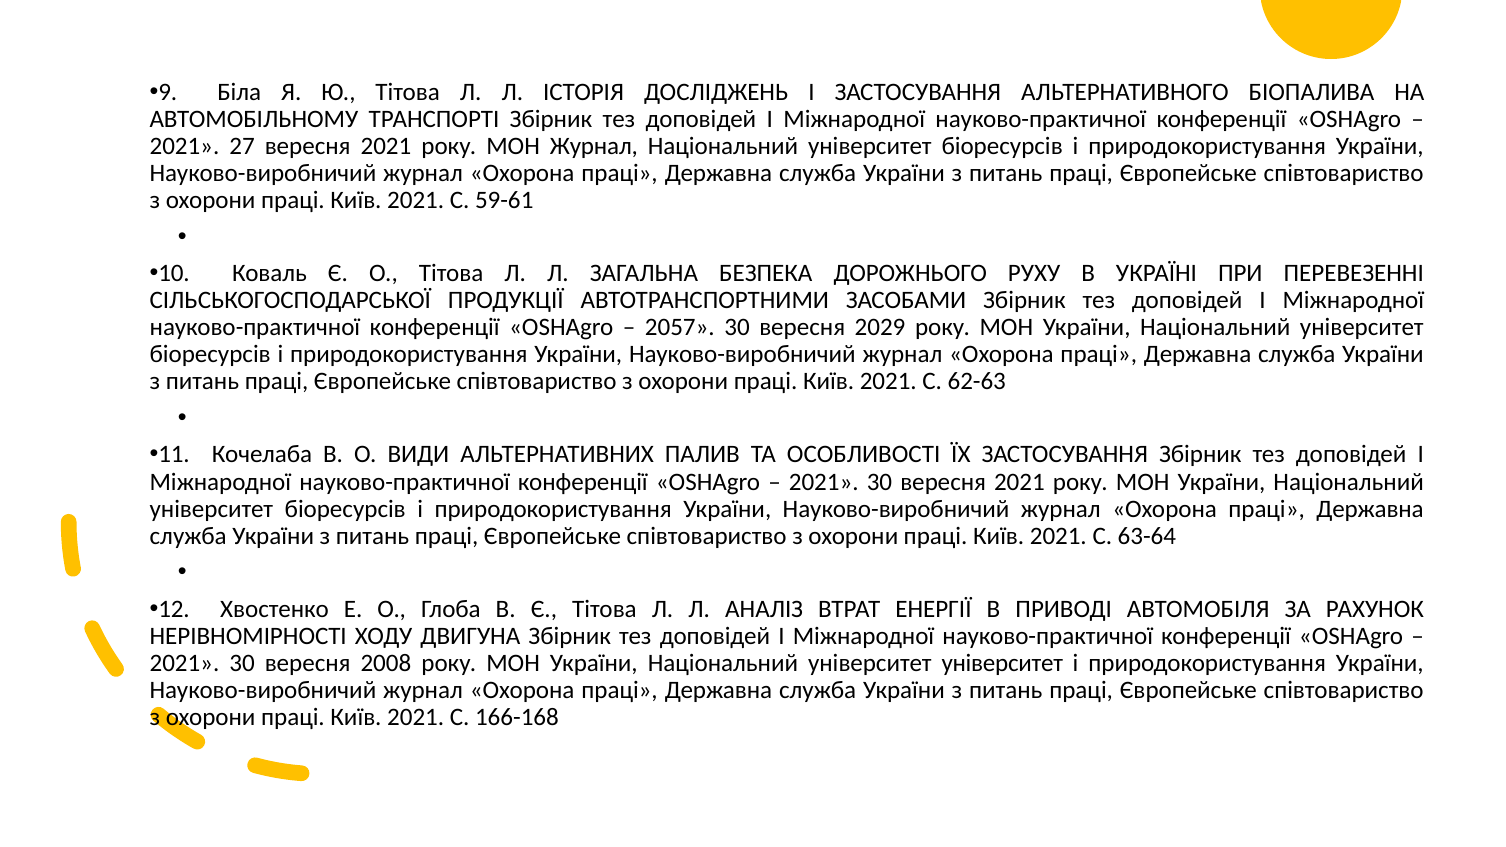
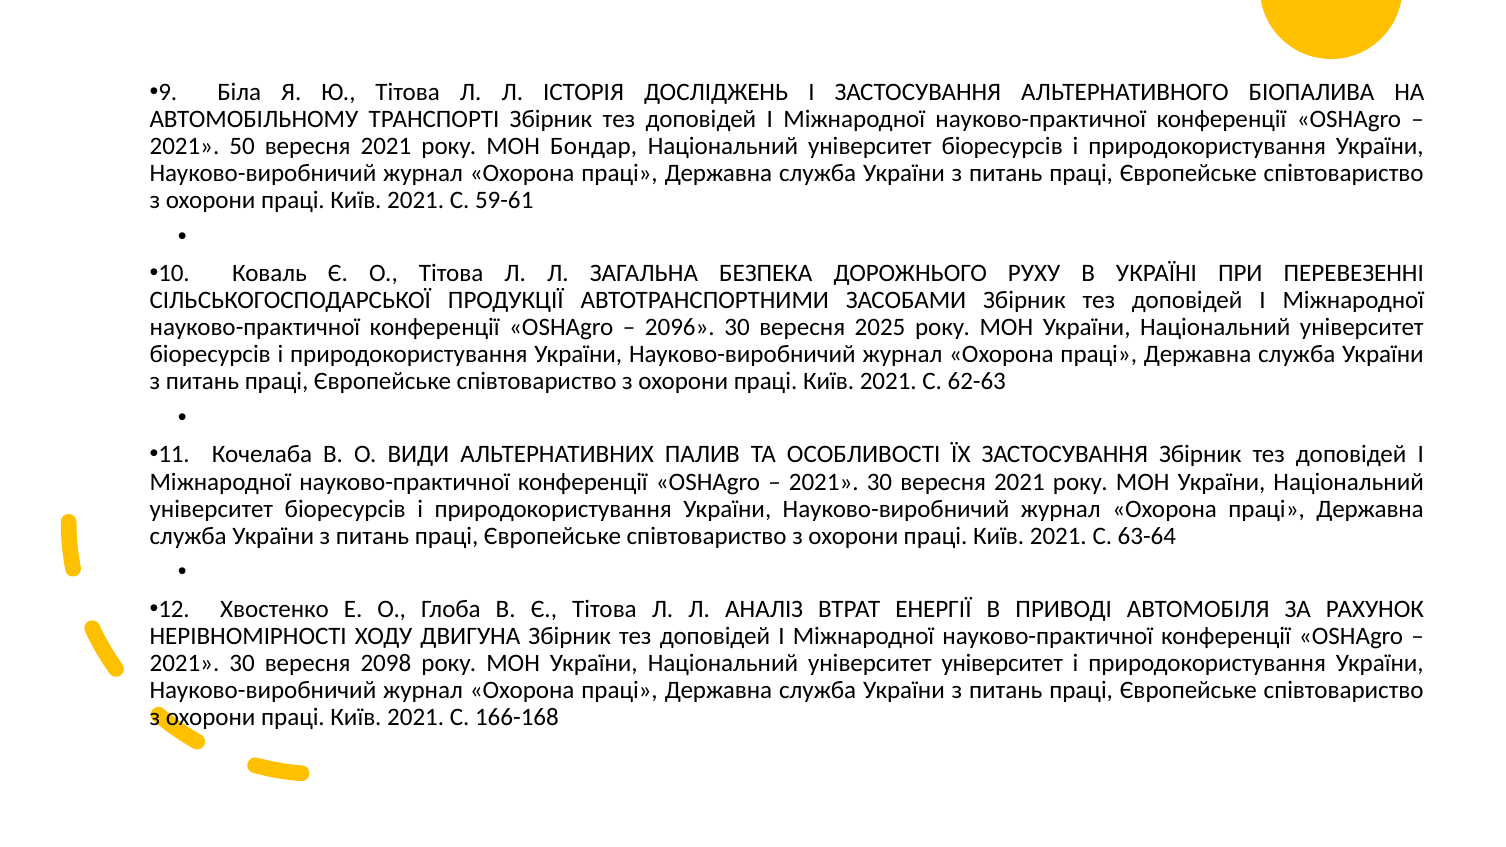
27: 27 -> 50 (242, 146)
МОН Журнал: Журнал -> Бондар (594, 146)
2057: 2057 -> 2096 (680, 328)
2029: 2029 -> 2025 (880, 328)
2008: 2008 -> 2098 (386, 663)
